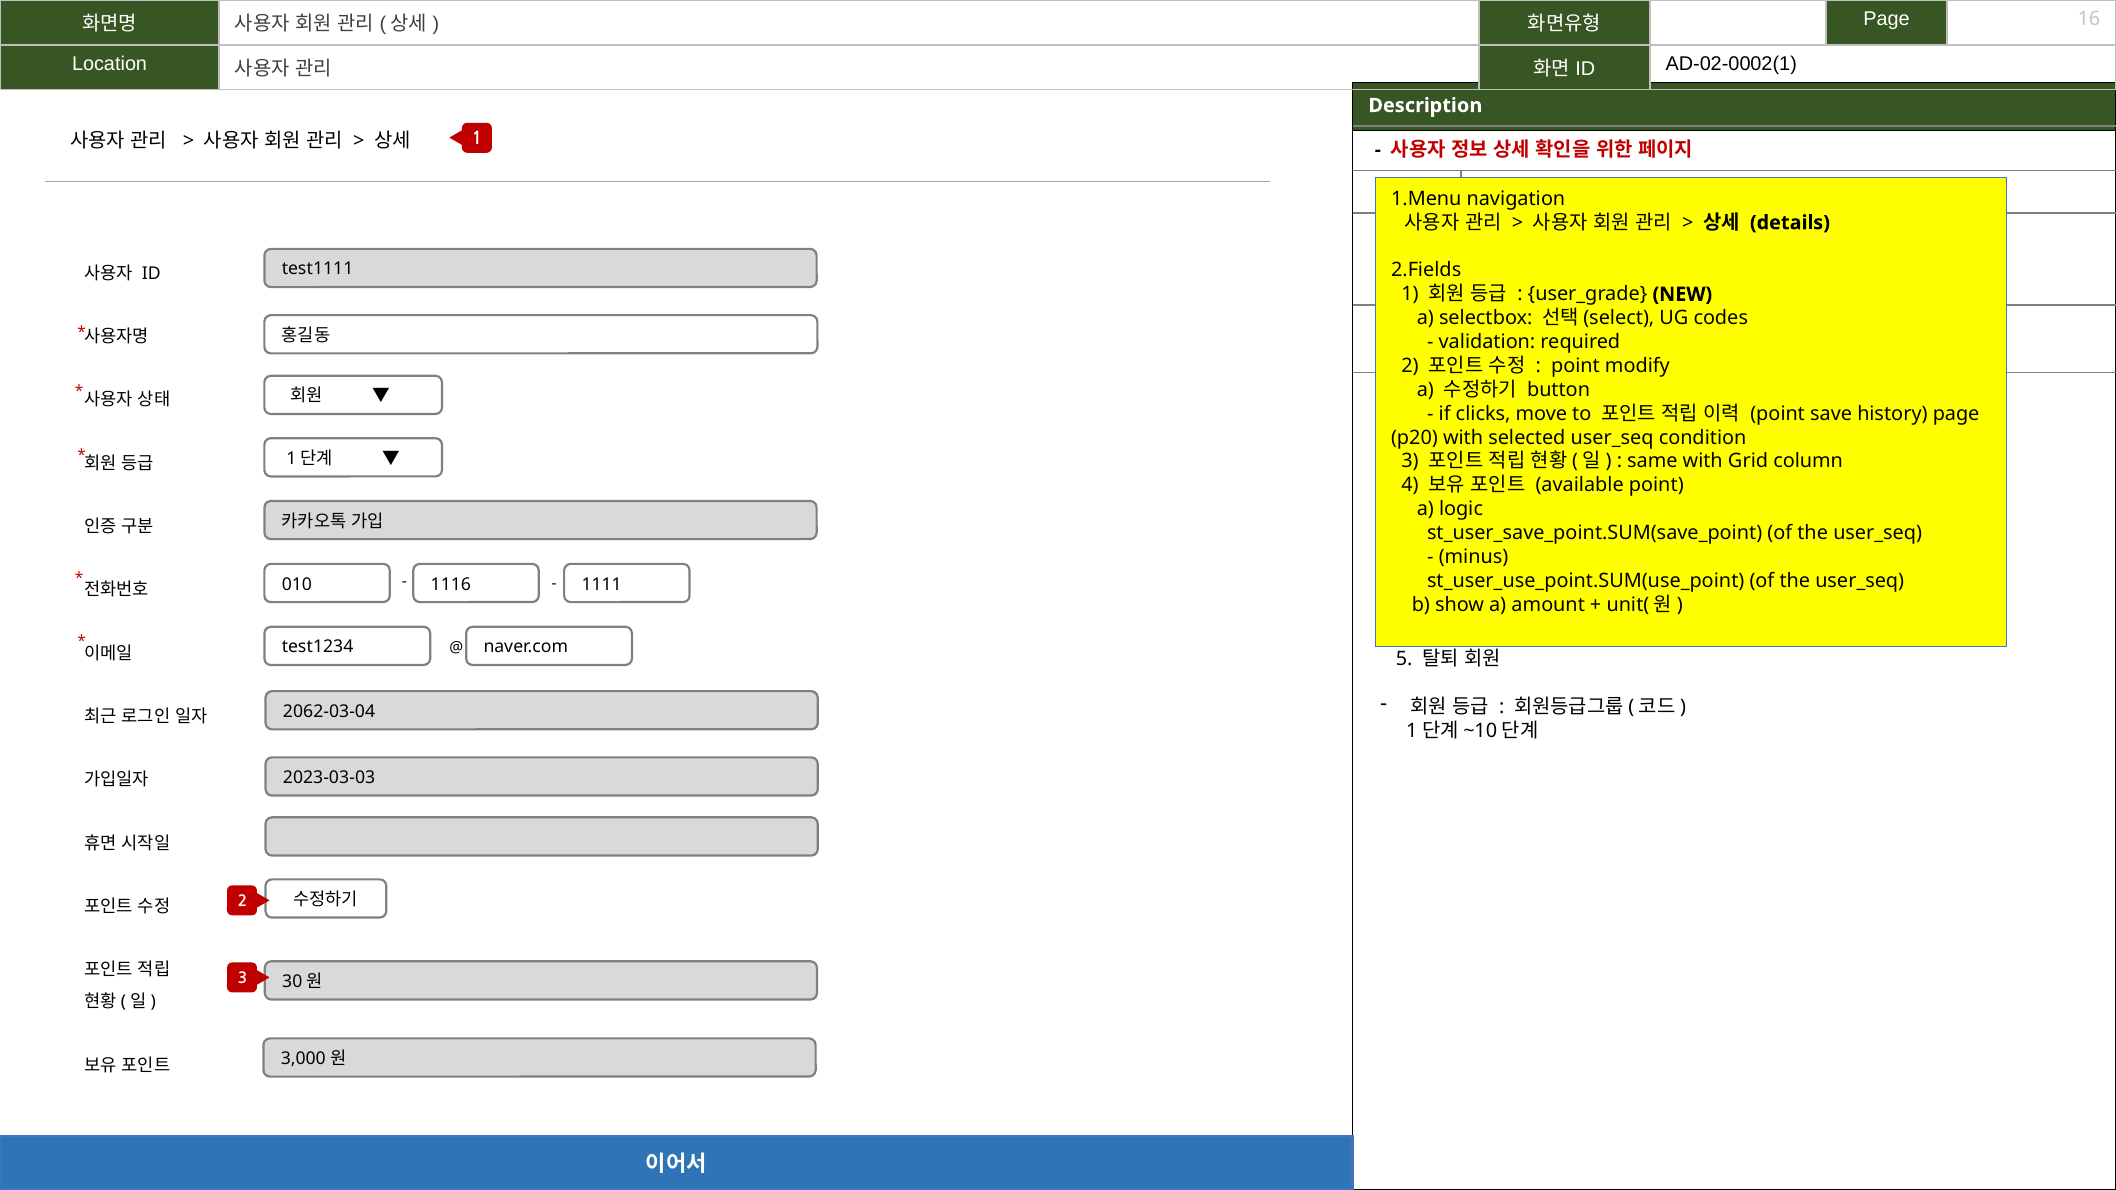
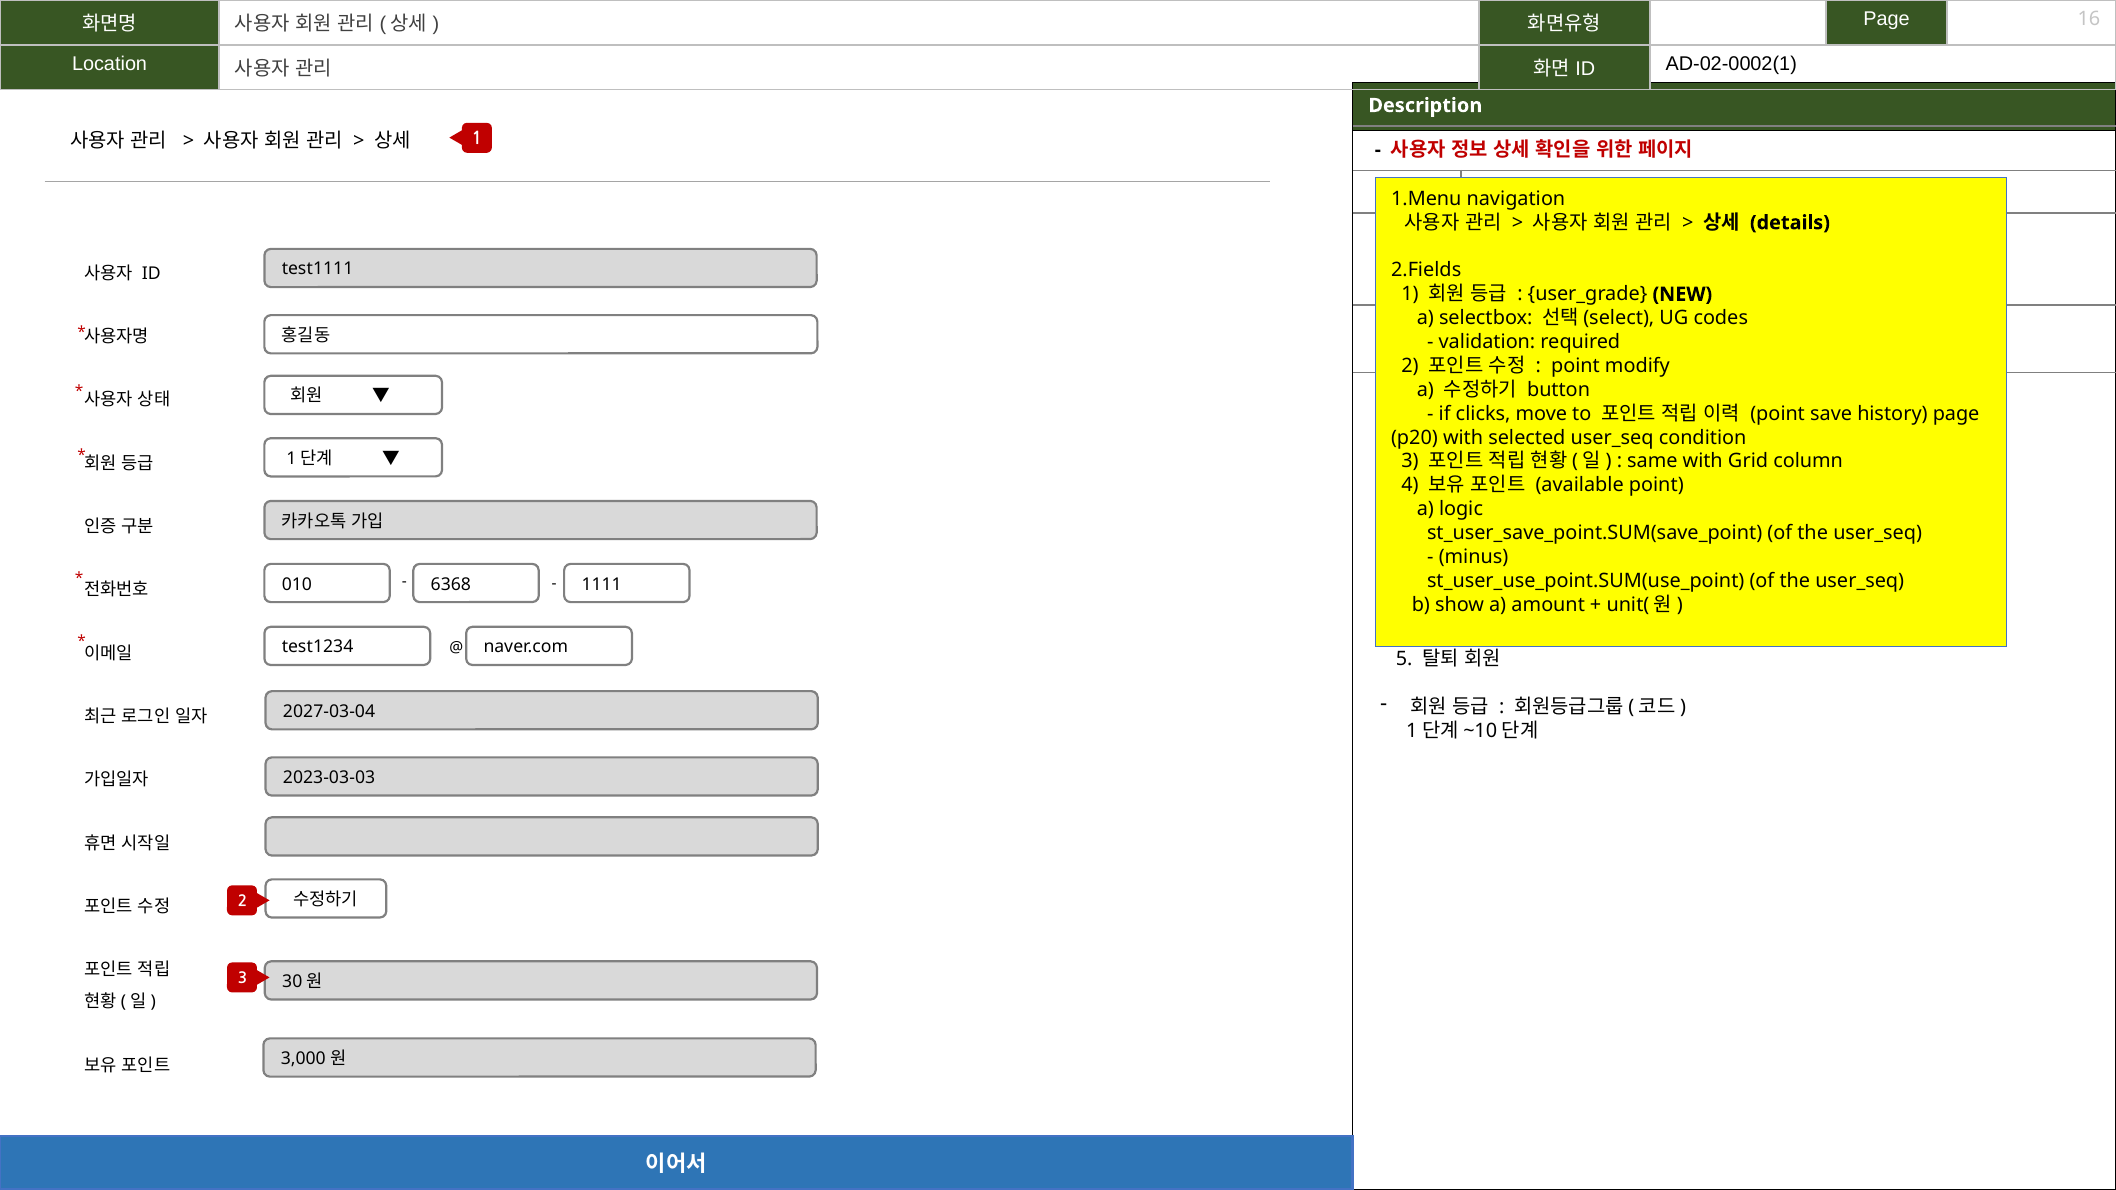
1116: 1116 -> 6368 (451, 584)
2062-03-04: 2062-03-04 -> 2027-03-04 (329, 712)
